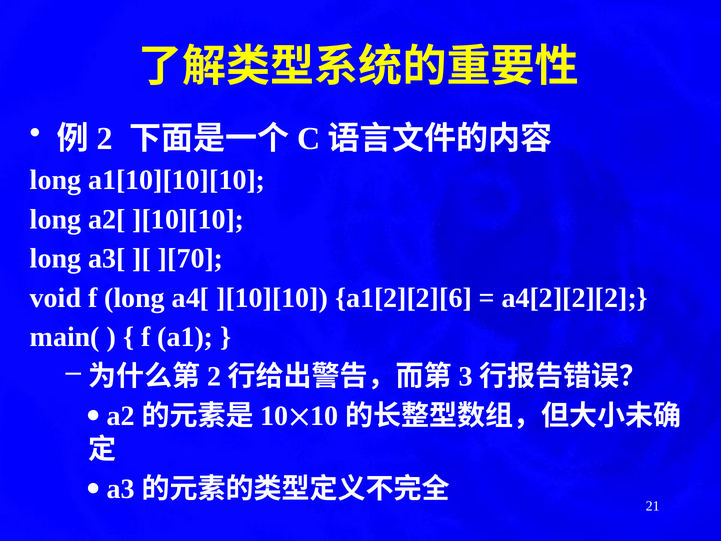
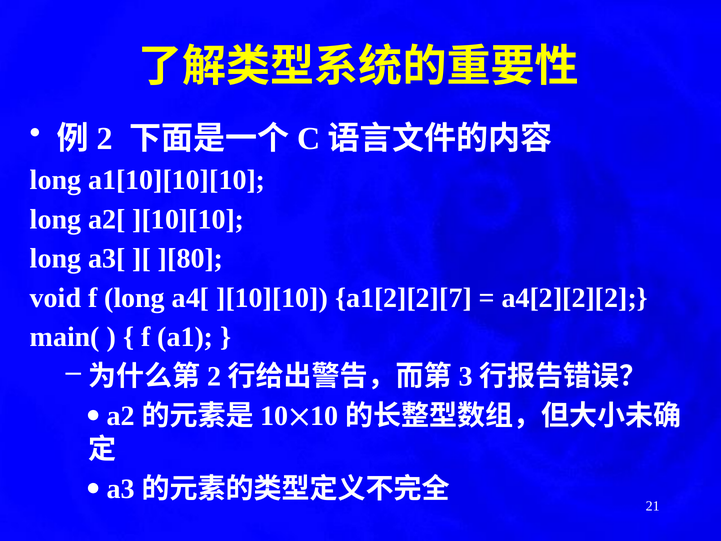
][70: ][70 -> ][80 (191, 258)
a1[2][2][6: a1[2][2][6 -> a1[2][2][7 (403, 298)
